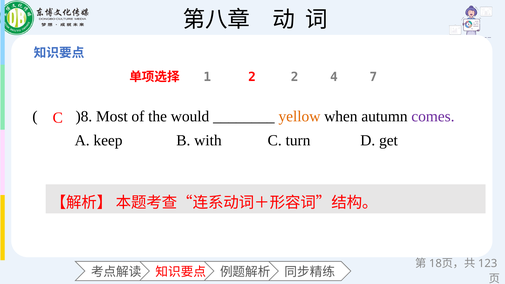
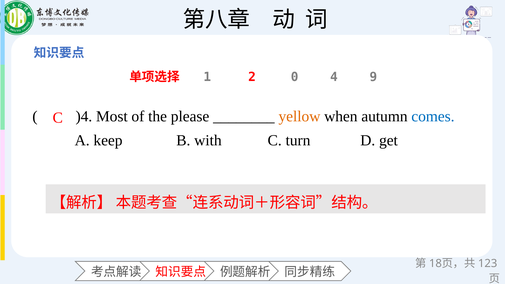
2 2: 2 -> 0 (295, 77)
7: 7 -> 9 (373, 77)
)8: )8 -> )4 (84, 116)
would: would -> please (190, 116)
comes colour: purple -> blue (433, 116)
